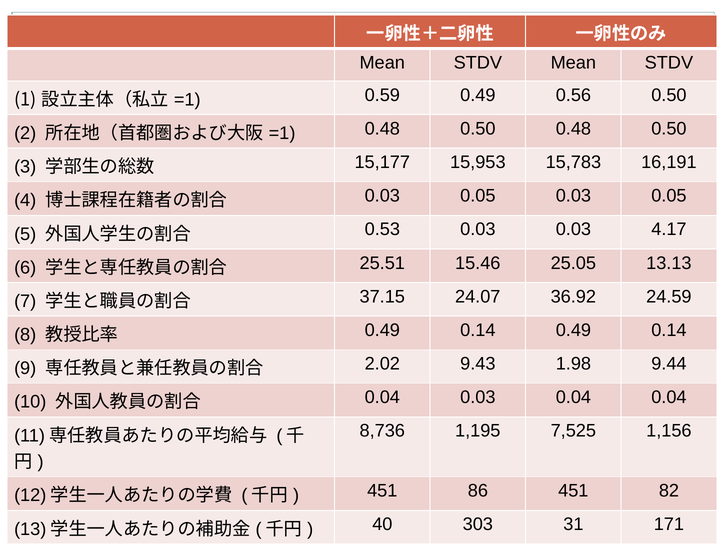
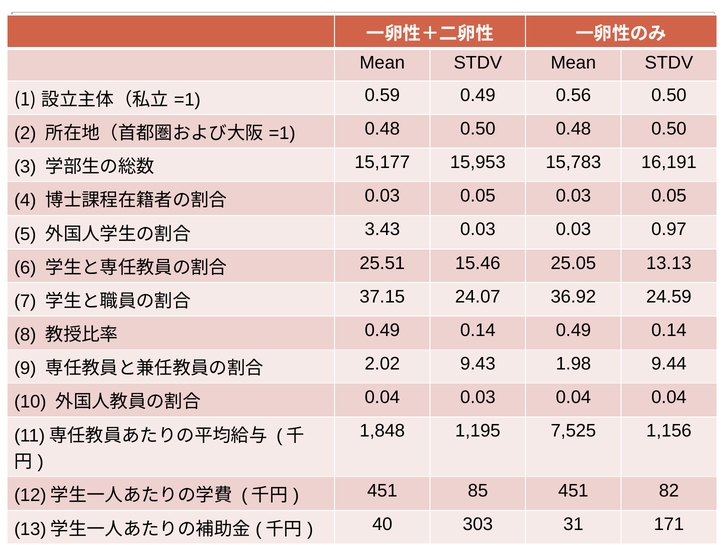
0.53: 0.53 -> 3.43 (382, 230)
4.17: 4.17 -> 0.97 (669, 230)
8,736: 8,736 -> 1,848 (382, 431)
86: 86 -> 85 (478, 491)
